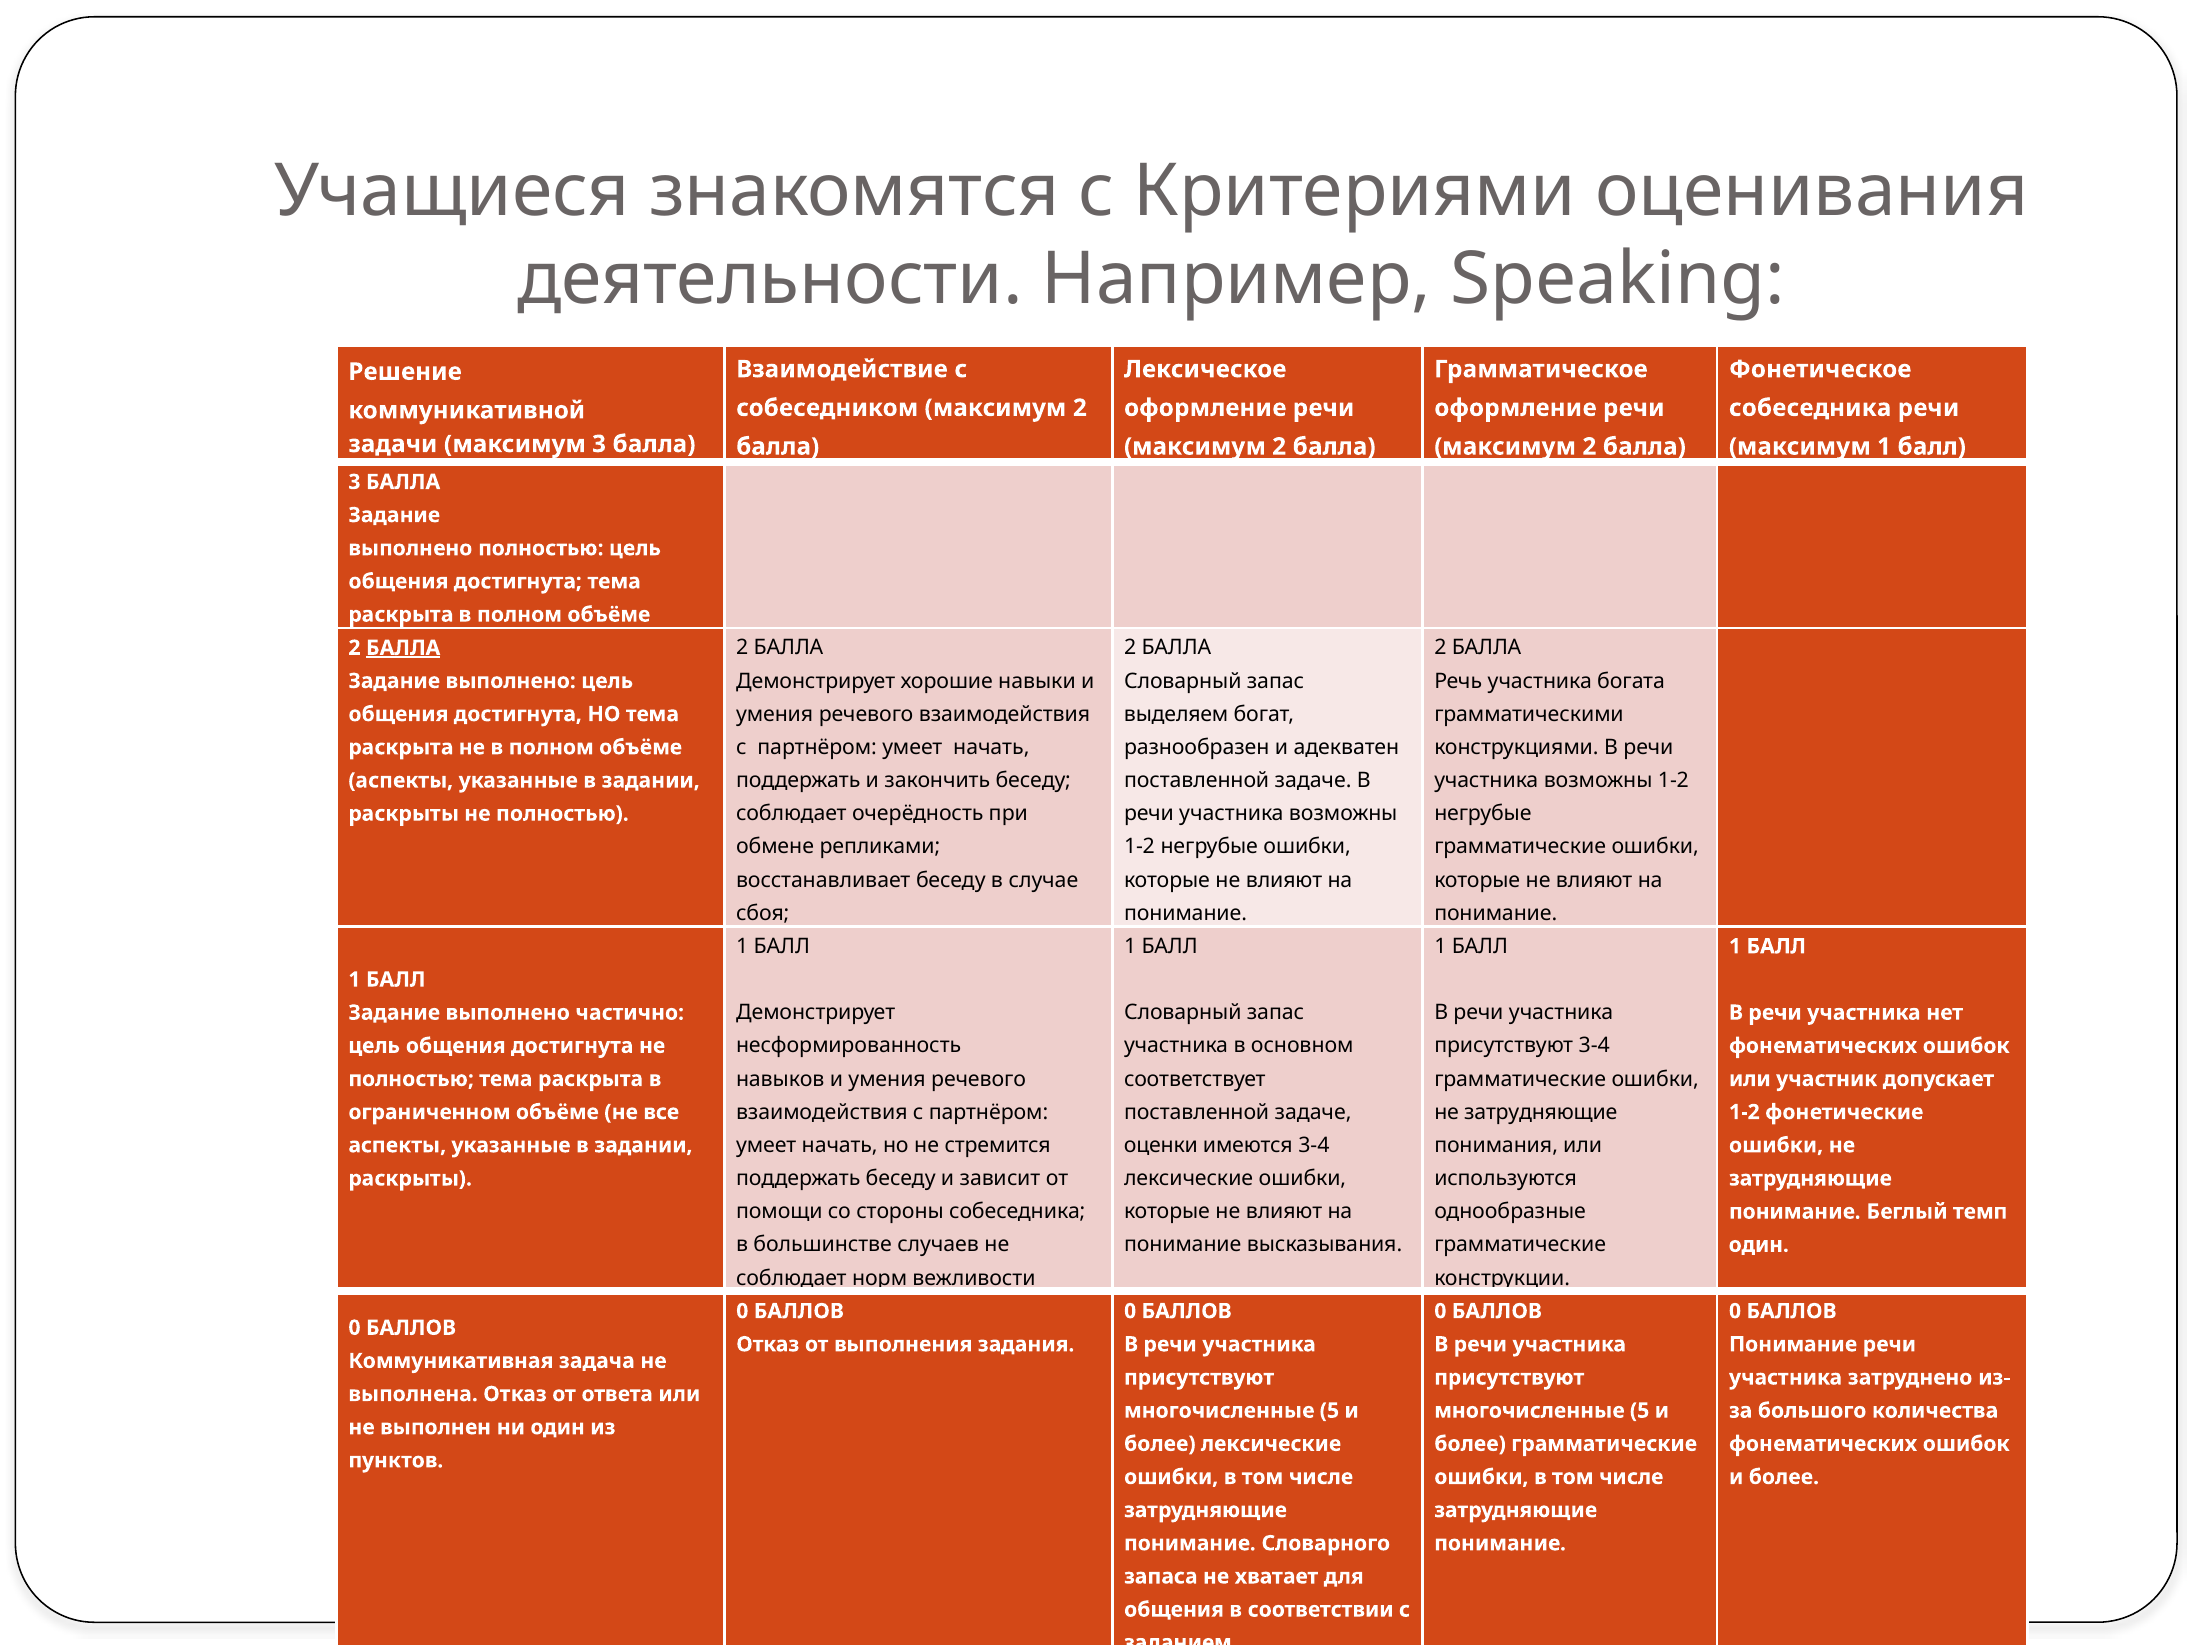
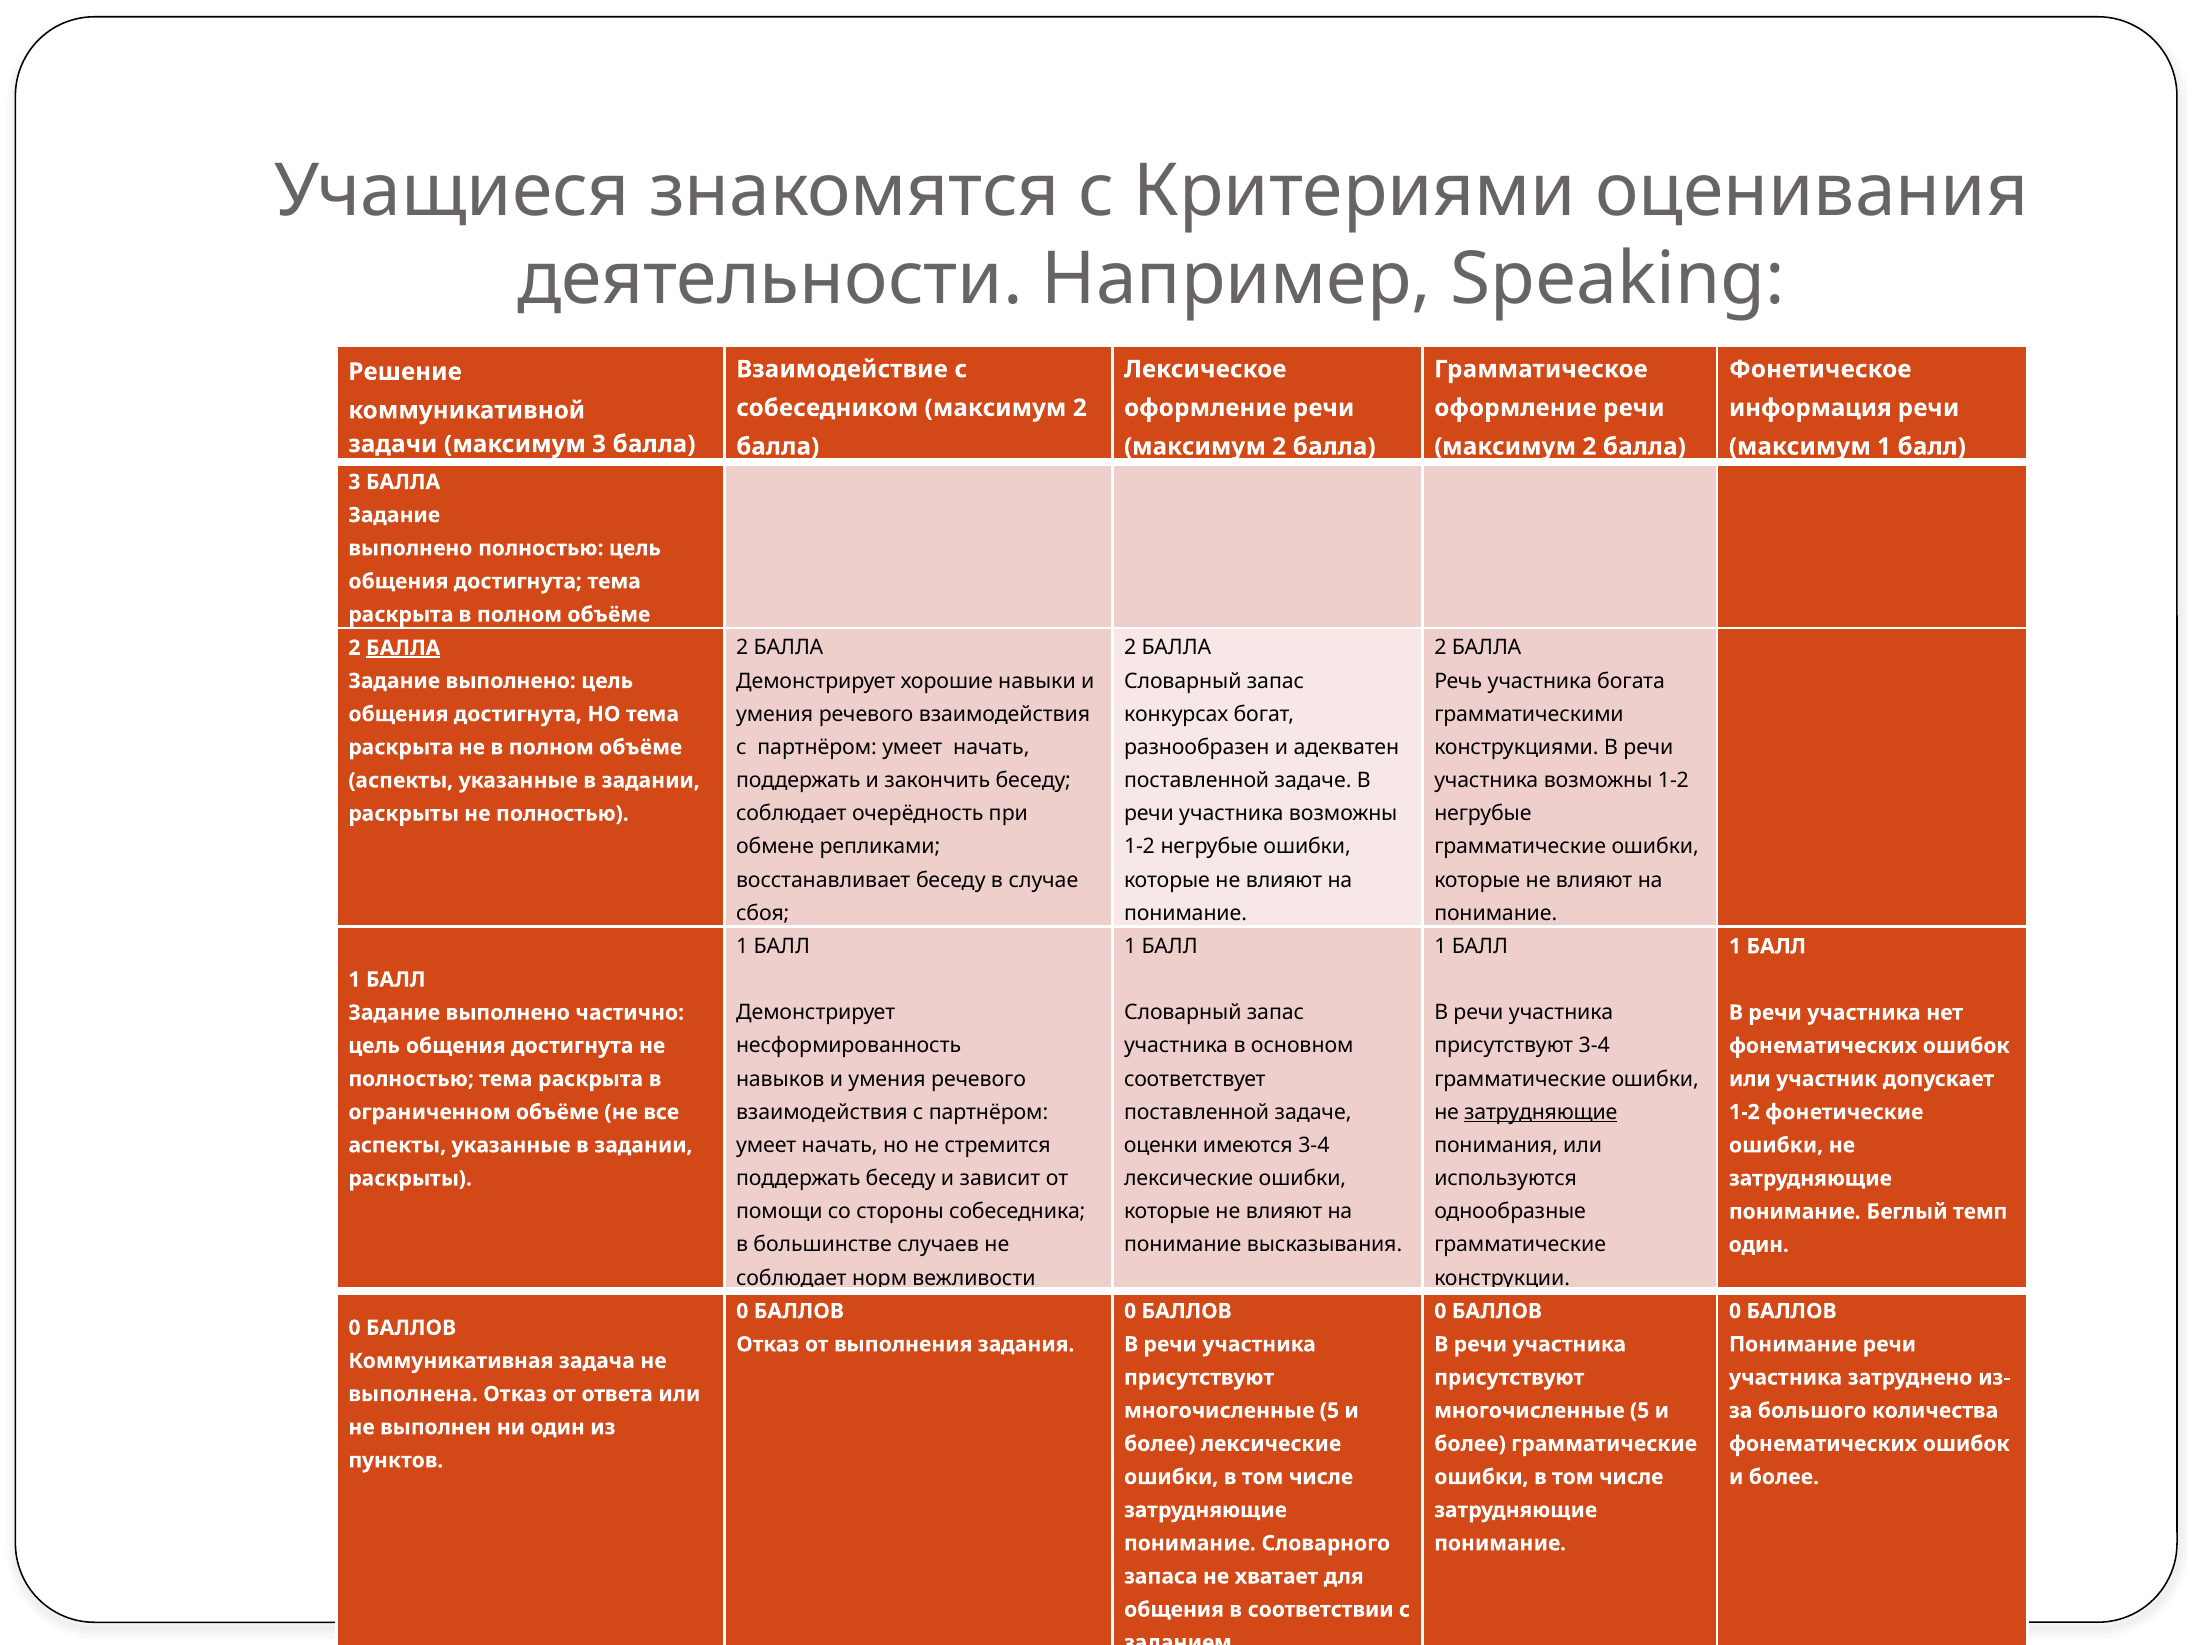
собеседника: собеседника -> информация (1810, 408)
выделяем: выделяем -> конкурсах (1176, 714)
затрудняющие underline: none -> present (1541, 1112)
